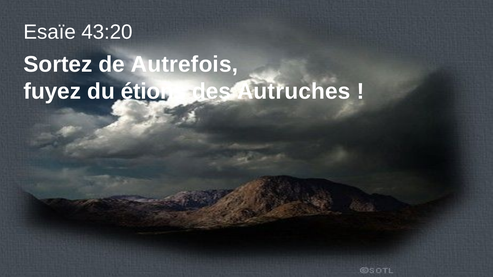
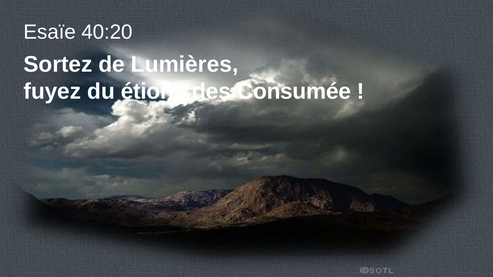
43:20: 43:20 -> 40:20 (107, 32)
Autrefois: Autrefois -> Lumières (185, 64)
Autruches: Autruches -> Consumée (294, 91)
